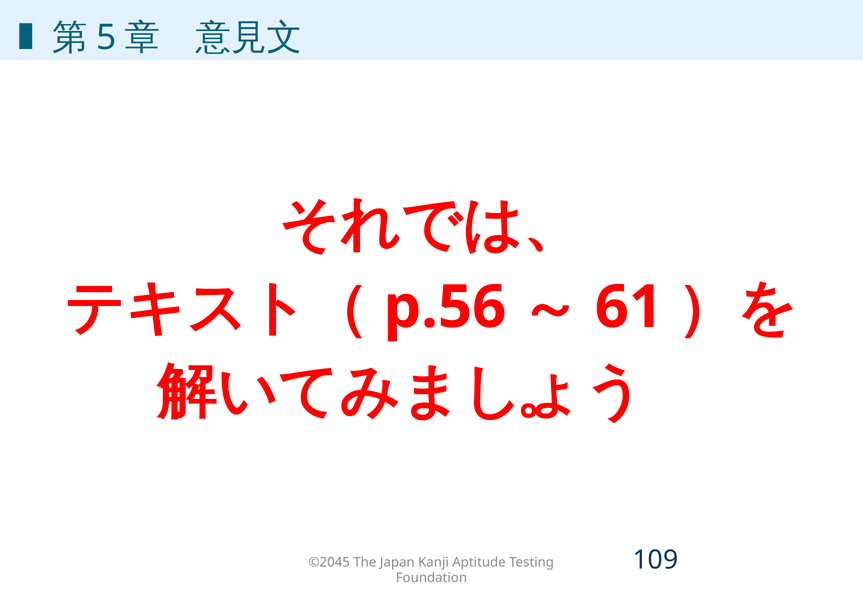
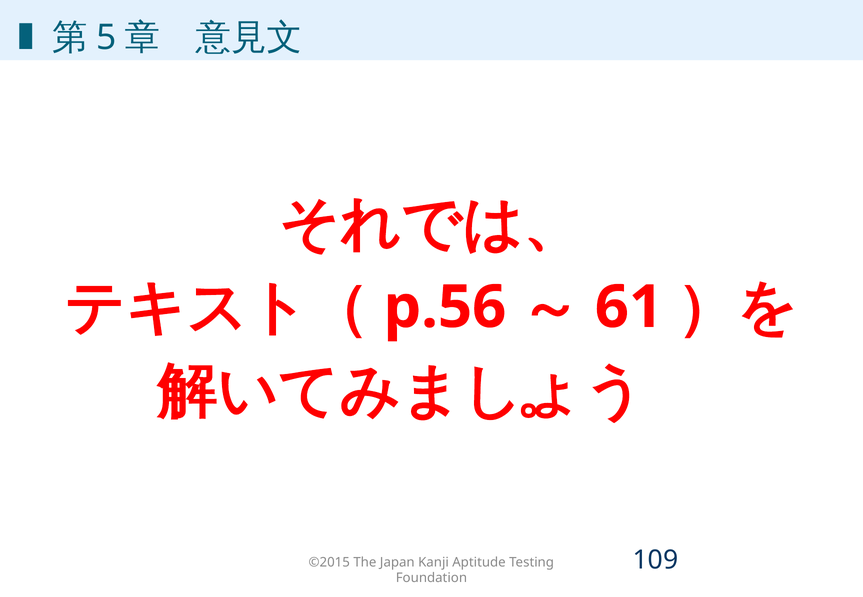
©2045: ©2045 -> ©2015 (329, 563)
